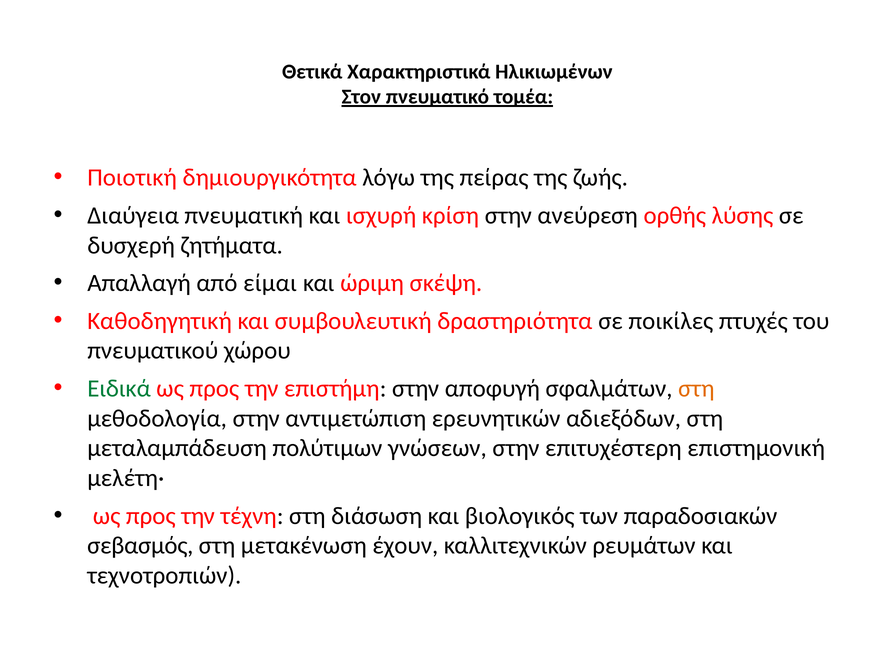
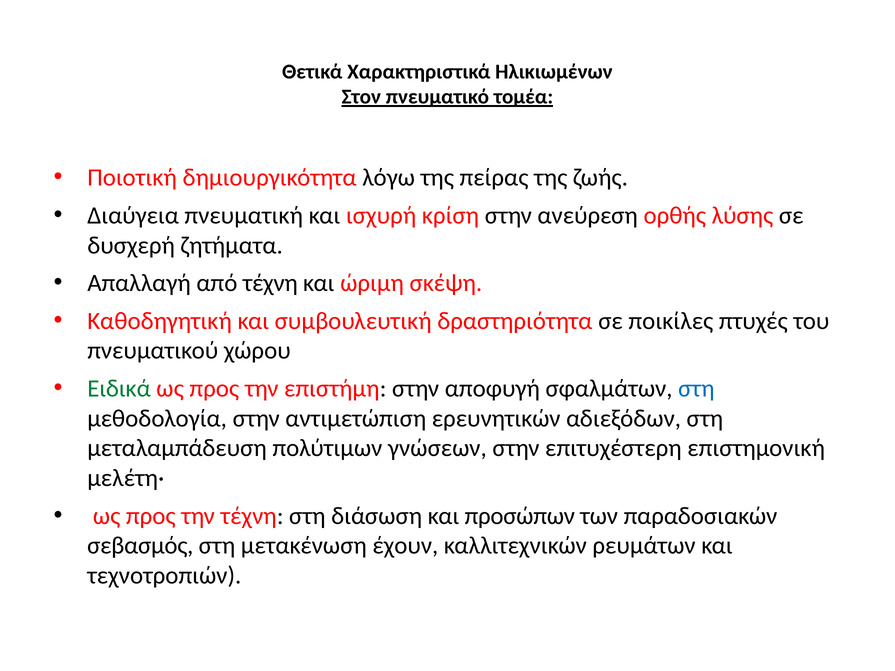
από είμαι: είμαι -> τέχνη (270, 283)
στη colour: orange -> blue (696, 389)
βιολογικός: βιολογικός -> προσώπων (520, 516)
